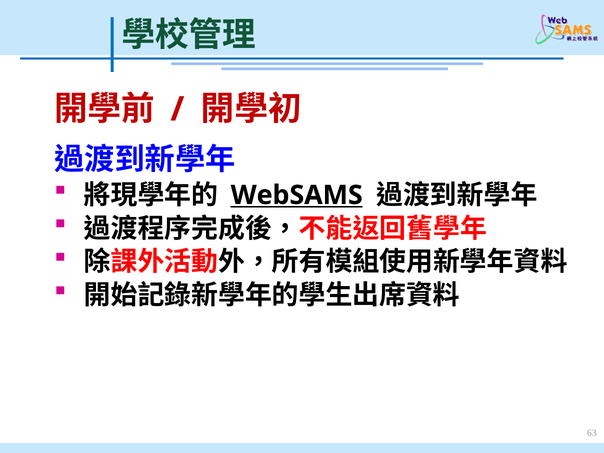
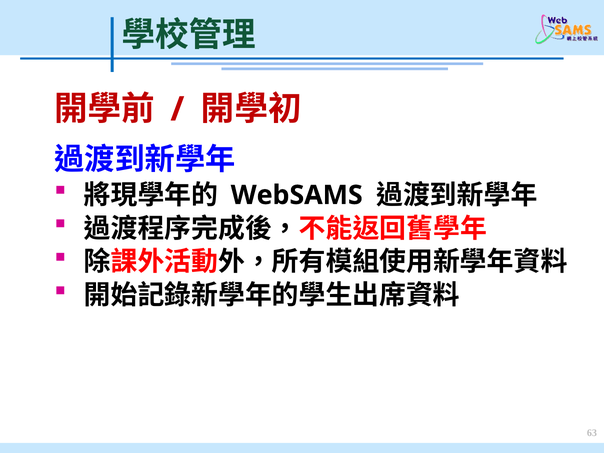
WebSAMS underline: present -> none (297, 195)
